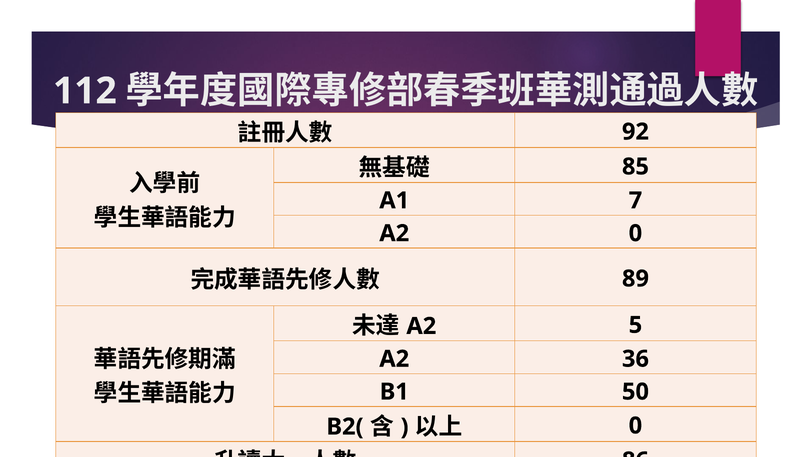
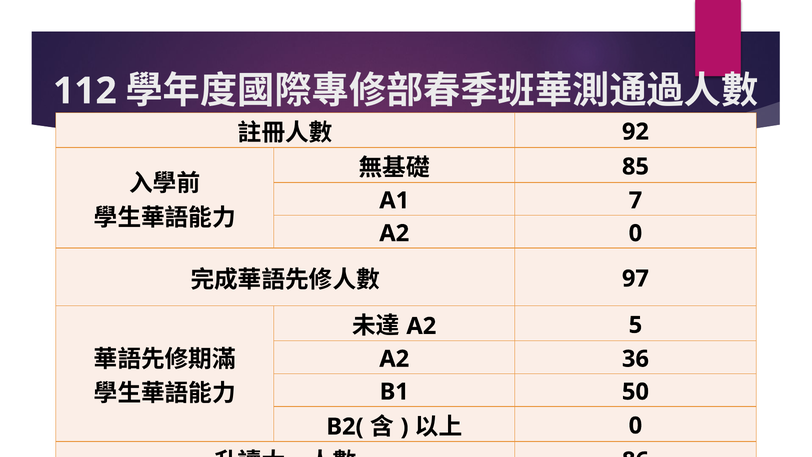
89: 89 -> 97 (635, 279)
